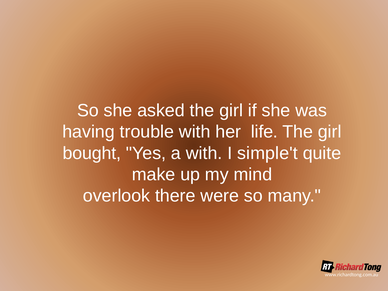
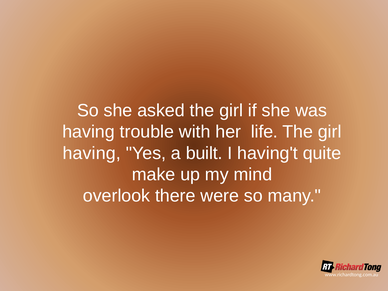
bought: bought -> having (92, 153)
a with: with -> built (204, 153)
simple't: simple't -> having't (268, 153)
